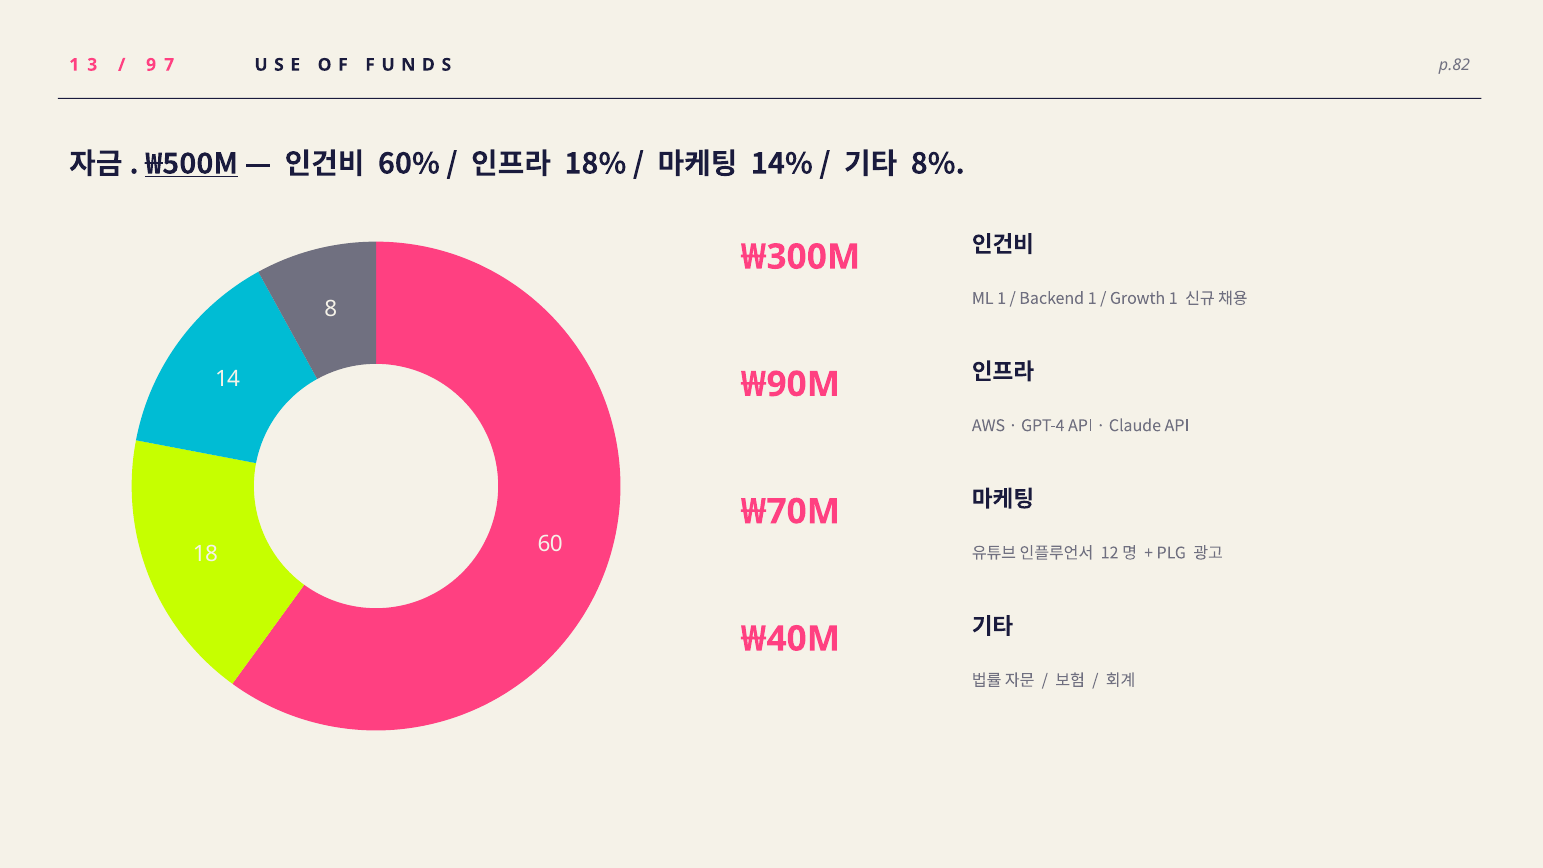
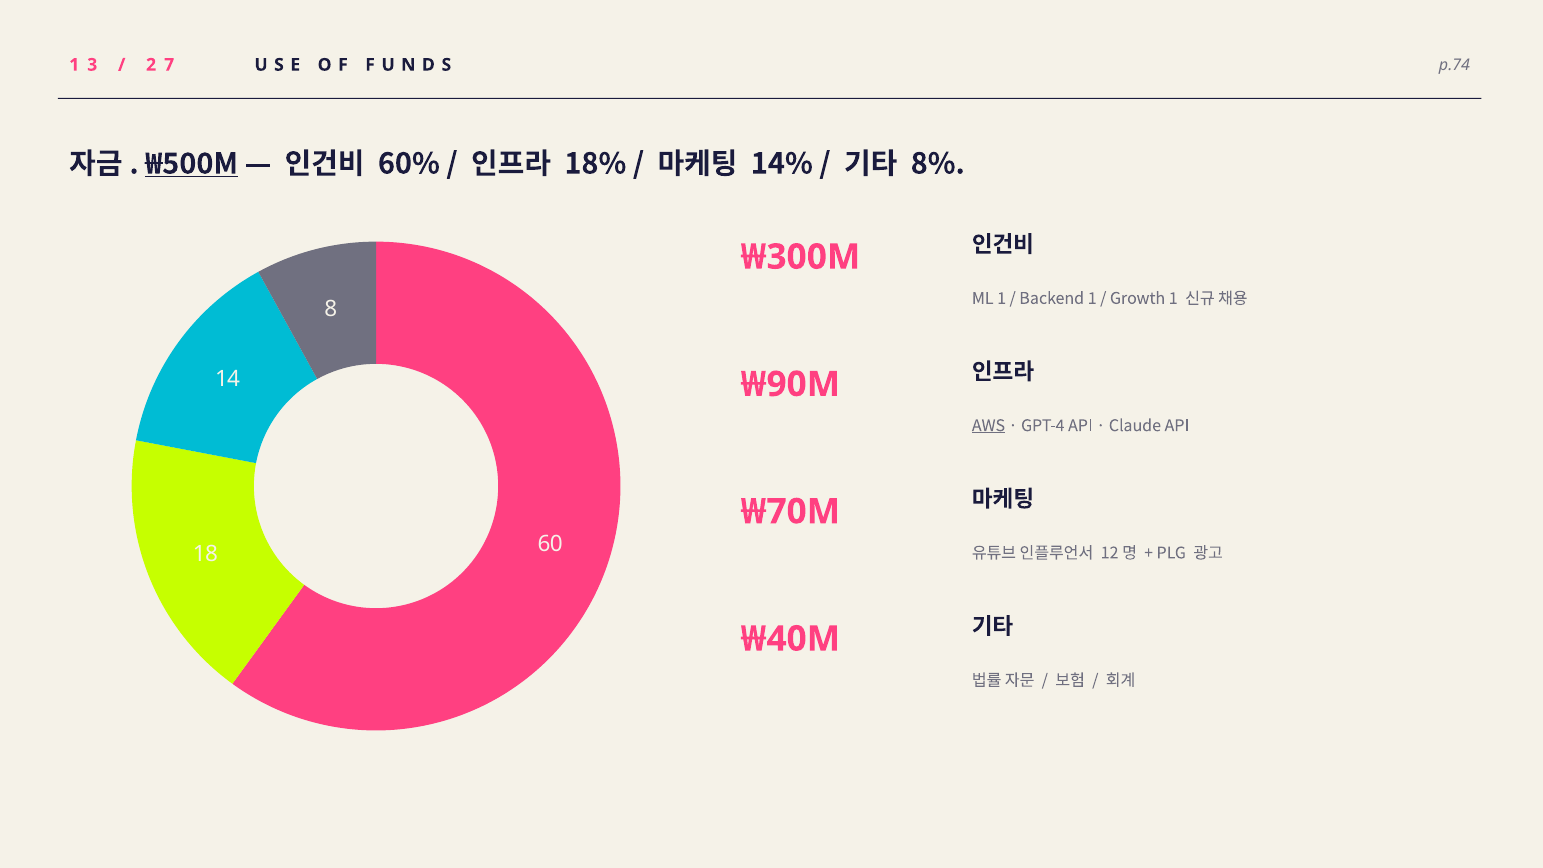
9: 9 -> 2 (151, 65)
p.82: p.82 -> p.74 (1455, 65)
AWS underline: none -> present (988, 426)
